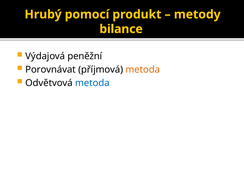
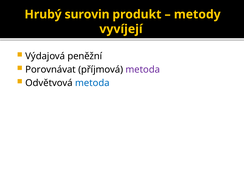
pomocí: pomocí -> surovin (87, 14)
bilance: bilance -> vyvíjejí (121, 29)
metoda colour: orange -> purple (143, 70)
